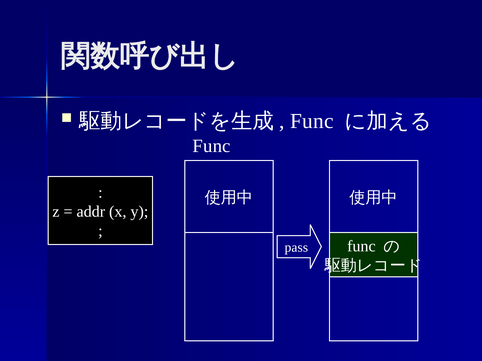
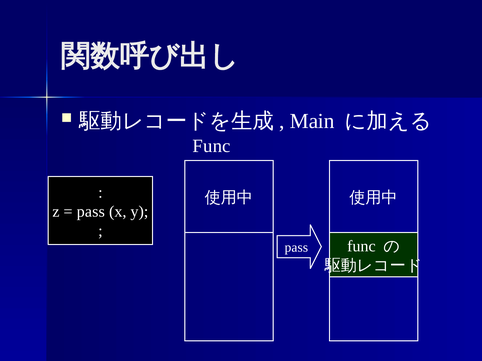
Func: Func -> Main (312, 121)
addr: addr -> pass (91, 212)
